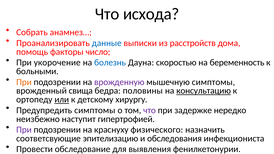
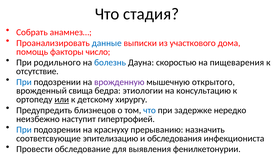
исхода: исхода -> стадия (151, 14)
расстройств: расстройств -> участкового (193, 43)
укорочение: укорочение -> родильного (57, 63)
беременность: беременность -> пищеварения (237, 63)
больными: больными -> отсутствие (37, 71)
При colour: orange -> blue (24, 82)
мышечную симптомы: симптомы -> открытого (213, 82)
половины: половины -> этиологии (143, 91)
консультацию underline: present -> none (204, 91)
Предупредить симптомы: симптомы -> близнецов (95, 110)
что colour: purple -> blue (150, 110)
При colour: purple -> blue (24, 130)
физического: физического -> прерыванию (157, 130)
